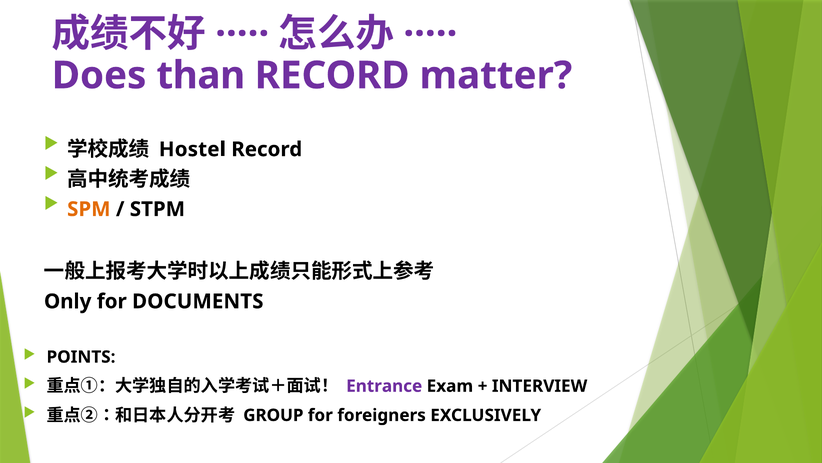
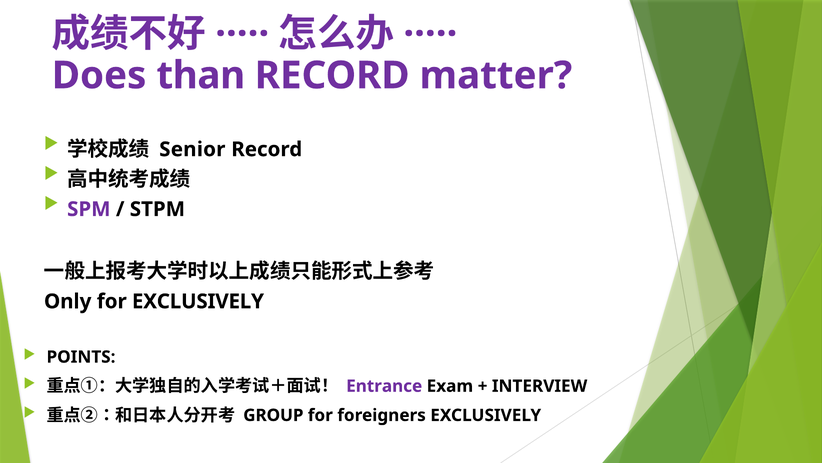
Hostel: Hostel -> Senior (192, 149)
SPM colour: orange -> purple (89, 209)
for DOCUMENTS: DOCUMENTS -> EXCLUSIVELY (198, 301)
